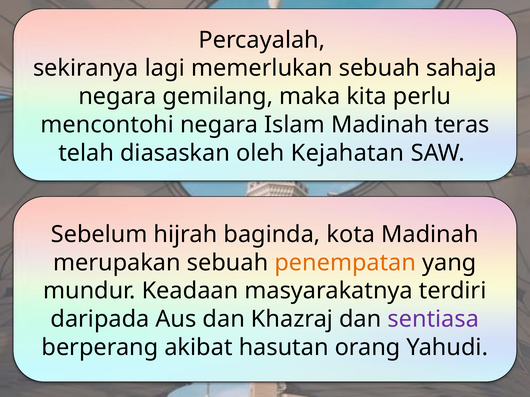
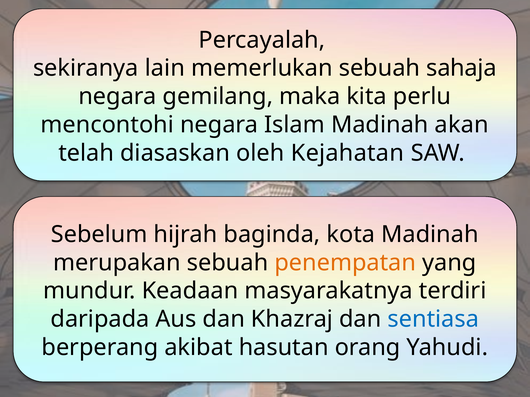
lagi: lagi -> lain (165, 68)
teras: teras -> akan (462, 125)
sentiasa colour: purple -> blue (433, 319)
